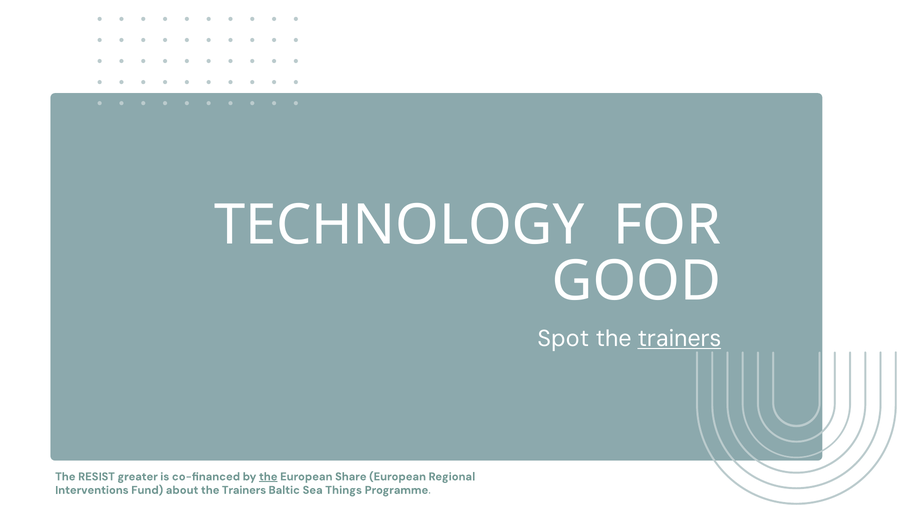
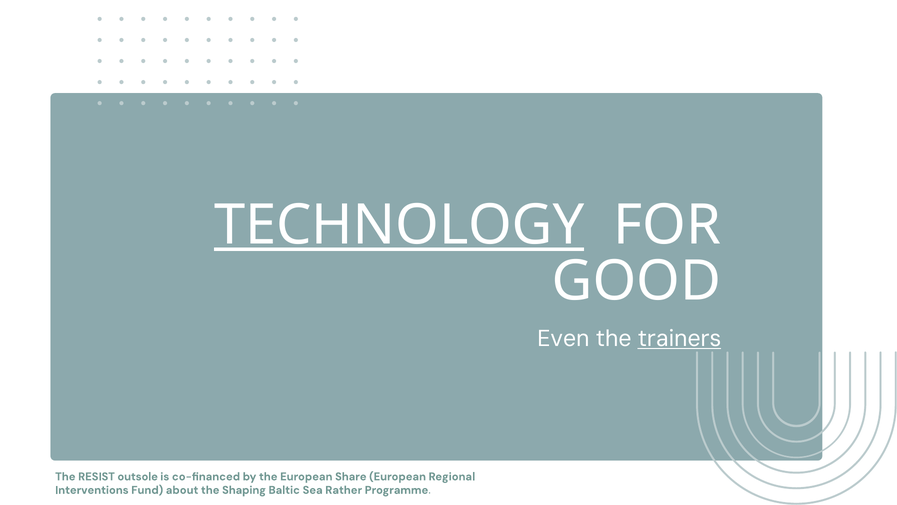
TECHNOLOGY underline: none -> present (399, 225)
Spot: Spot -> Even (563, 338)
greater: greater -> outsole (138, 476)
the underline: present -> none (268, 476)
Trainers: Trainers -> Shaping (244, 490)
Things: Things -> Rather (344, 490)
